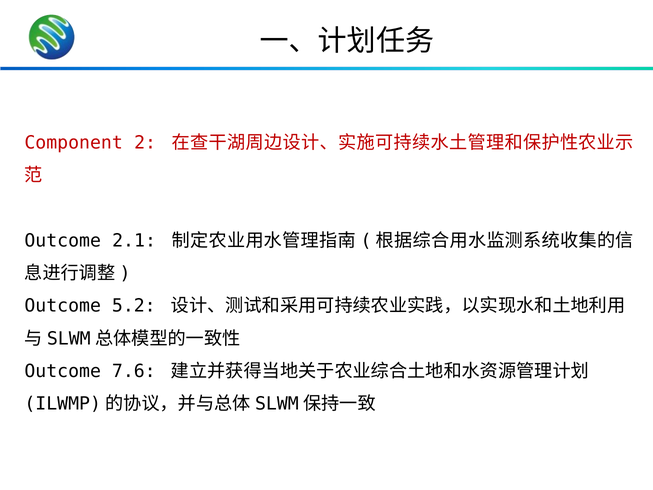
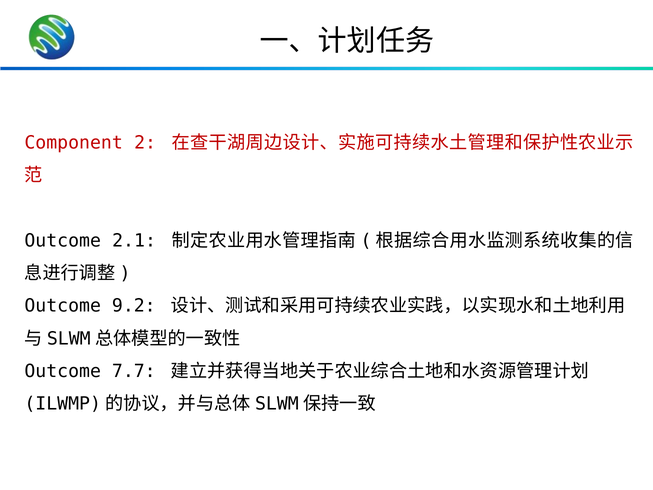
5.2: 5.2 -> 9.2 (134, 306)
7.6: 7.6 -> 7.7 (134, 371)
